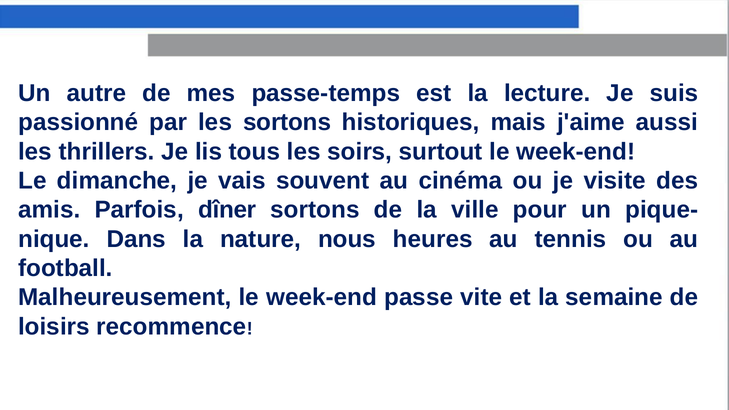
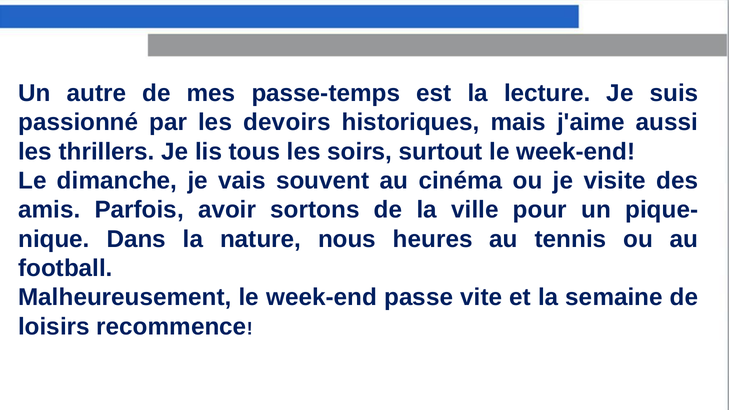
les sortons: sortons -> devoirs (287, 122)
dîner: dîner -> avoir (227, 210)
